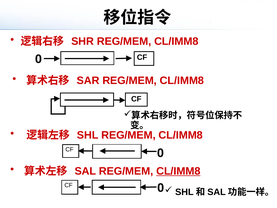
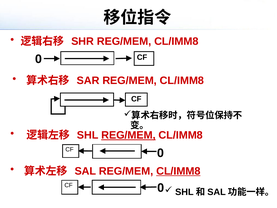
REG/MEM underline: none -> present (128, 135)
